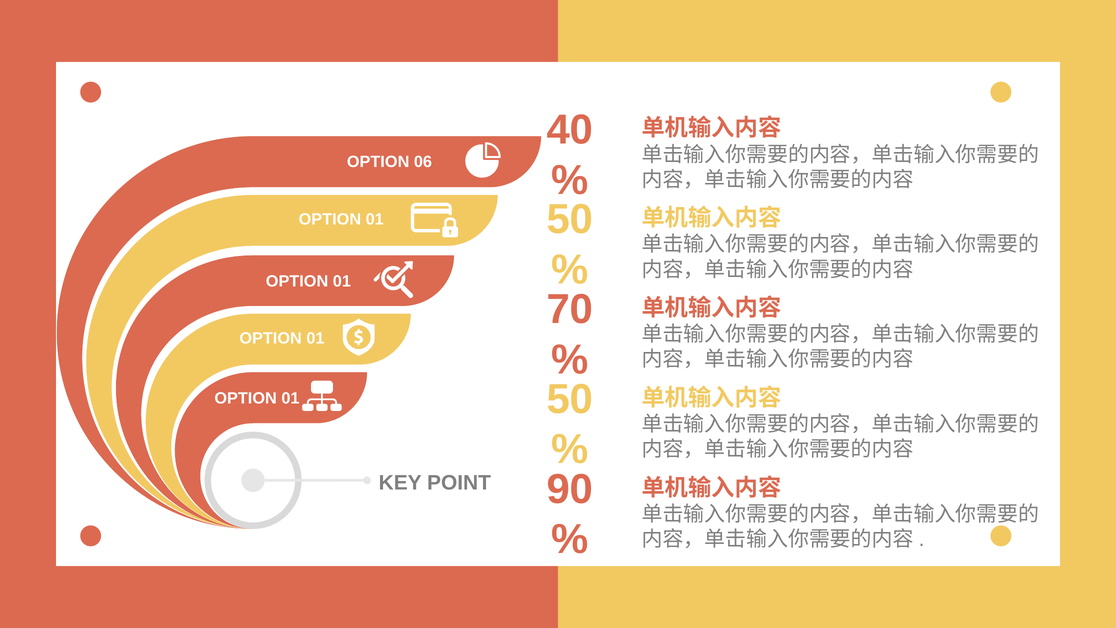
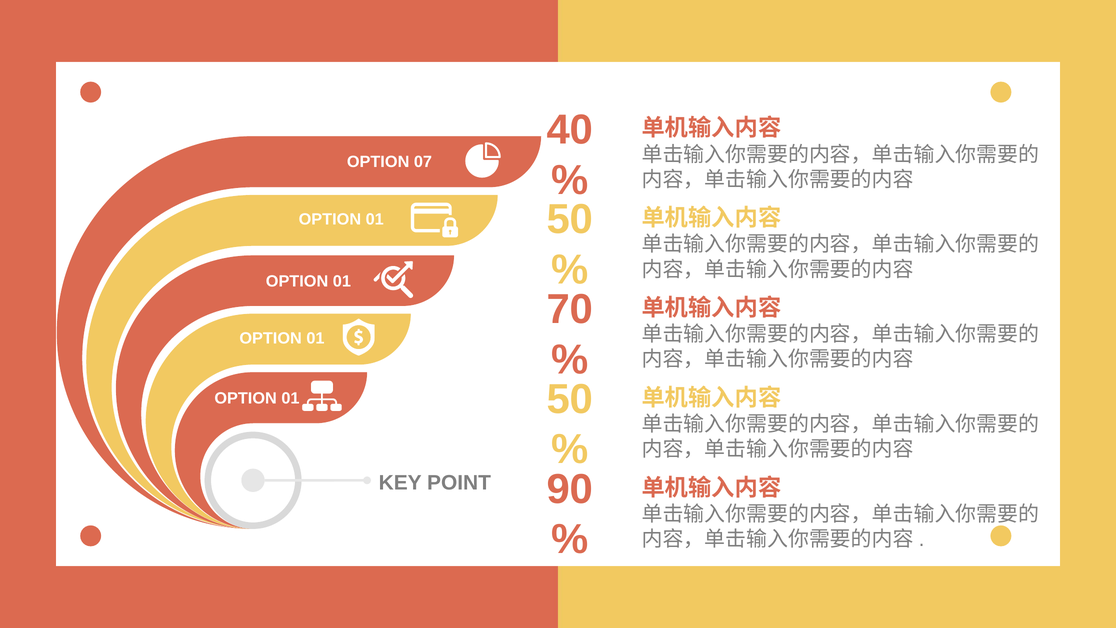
06: 06 -> 07 (423, 162)
